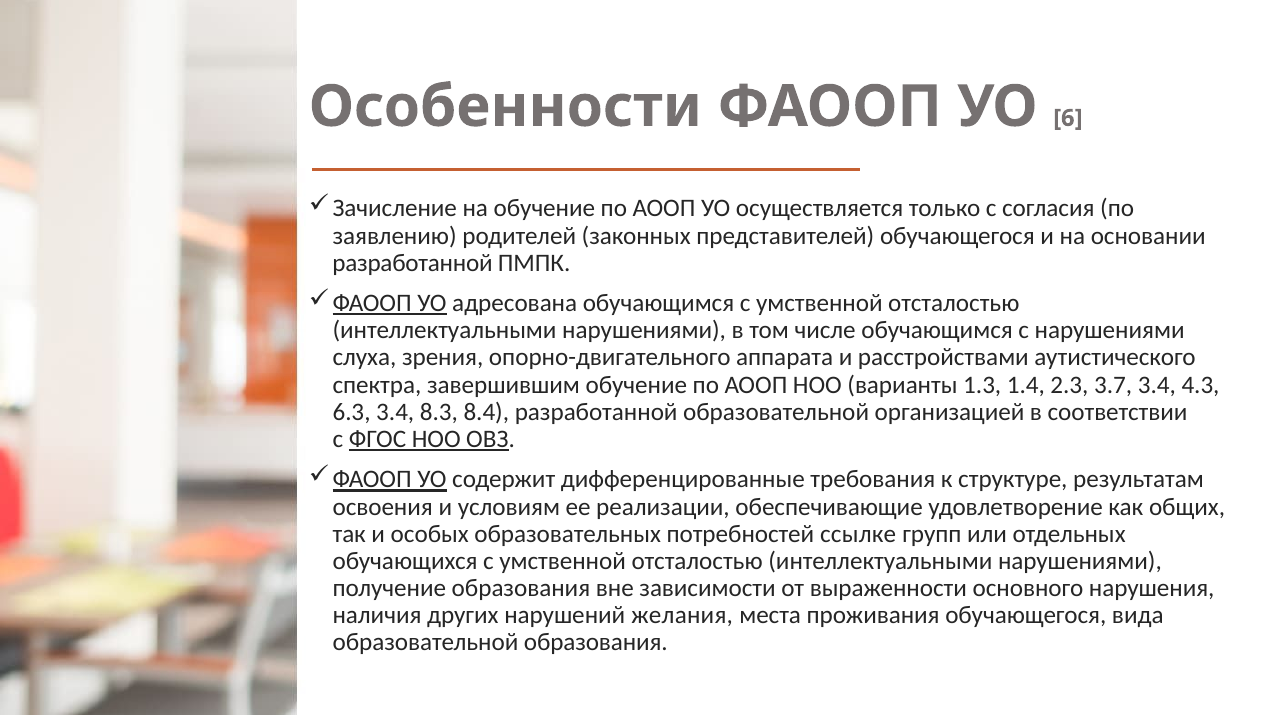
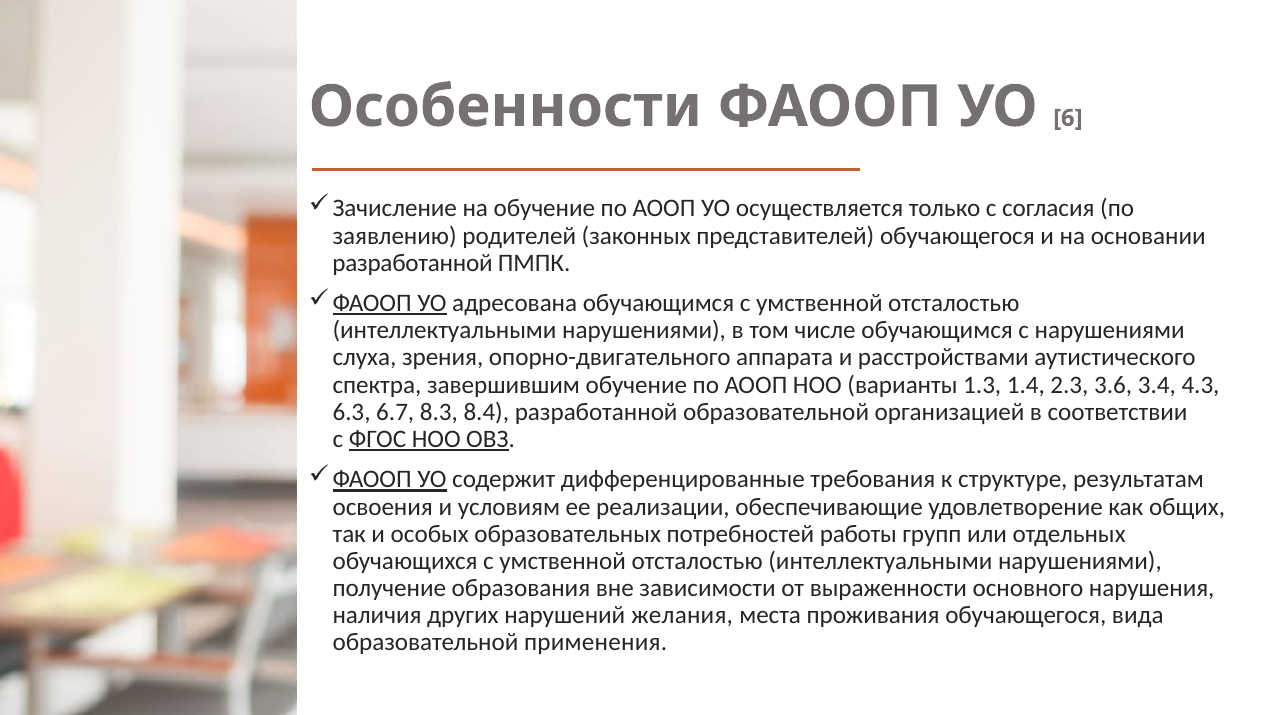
3.7: 3.7 -> 3.6 (1113, 385)
6.3 3.4: 3.4 -> 6.7 (395, 412)
ссылке: ссылке -> работы (858, 534)
образовательной образования: образования -> применения (596, 643)
